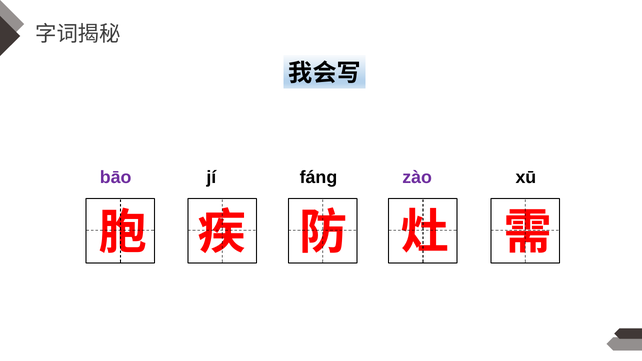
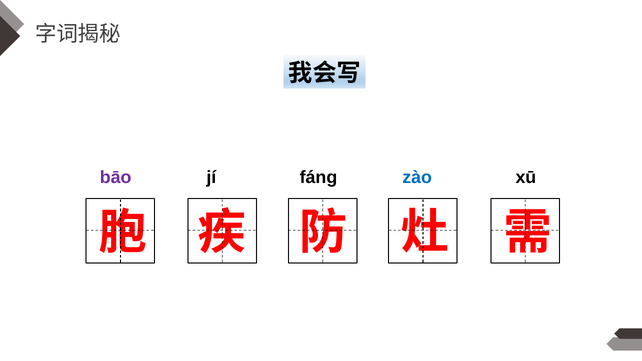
zào colour: purple -> blue (417, 177)
